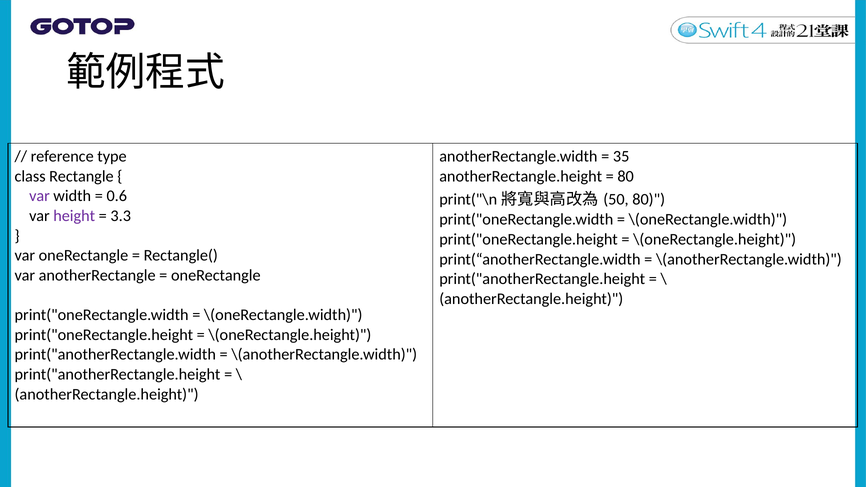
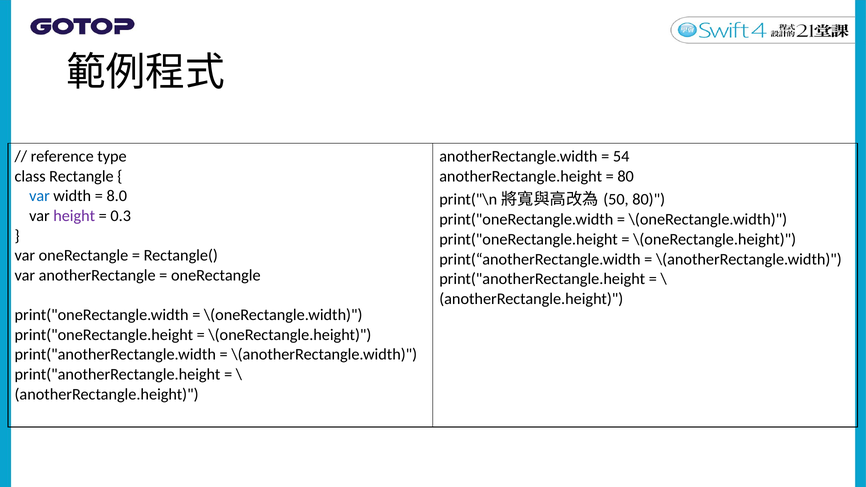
35: 35 -> 54 (621, 157)
var colour: purple -> blue (40, 196)
0.6: 0.6 -> 8.0 (117, 196)
3.3: 3.3 -> 0.3 (121, 216)
